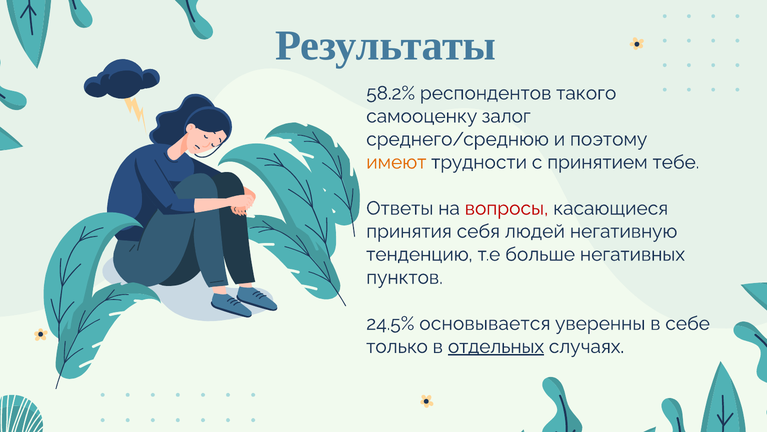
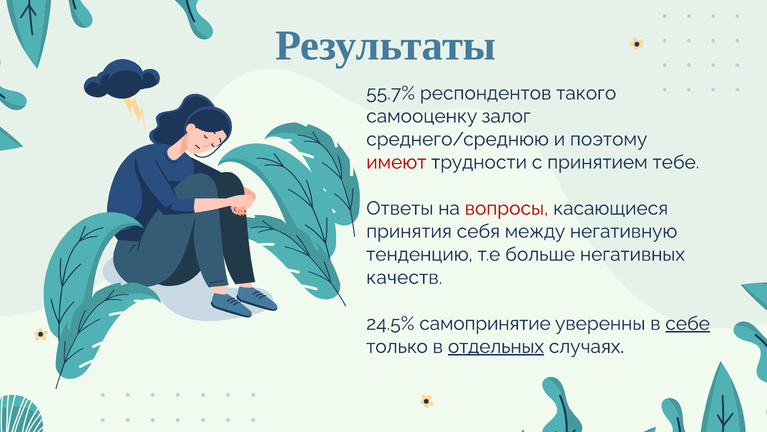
58.2%: 58.2% -> 55.7% (391, 93)
имеют colour: orange -> red (396, 162)
людей: людей -> между (535, 231)
пунктов: пунктов -> качеств (404, 277)
основывается: основывается -> самопринятие (485, 323)
себе underline: none -> present (688, 323)
